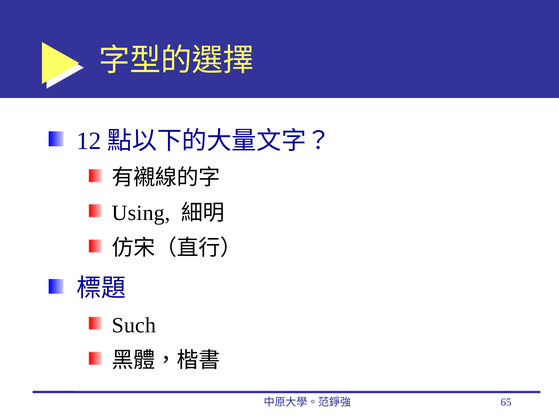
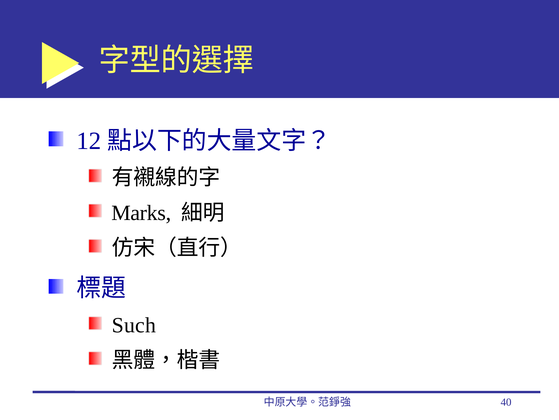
Using: Using -> Marks (141, 212)
65: 65 -> 40 (506, 401)
